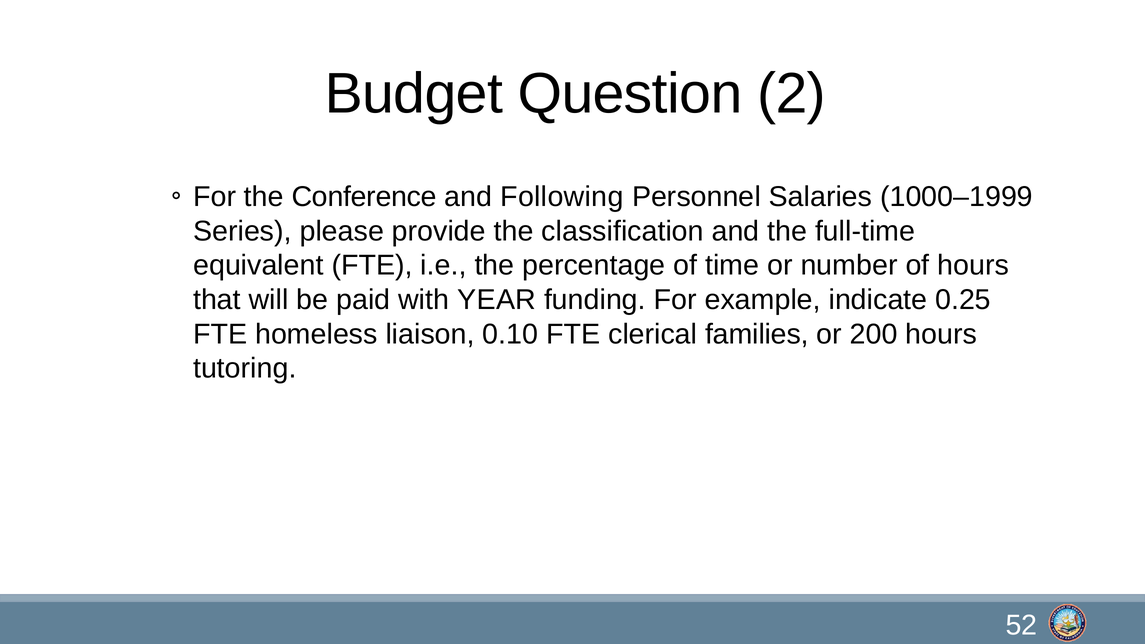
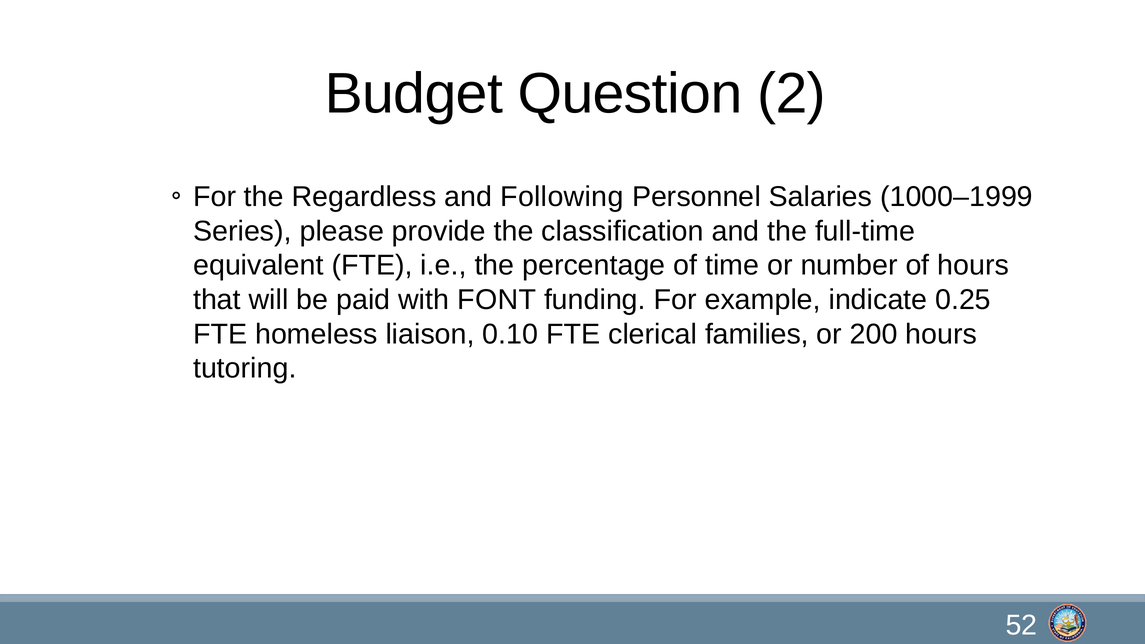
Conference: Conference -> Regardless (364, 197)
YEAR: YEAR -> FONT (497, 300)
